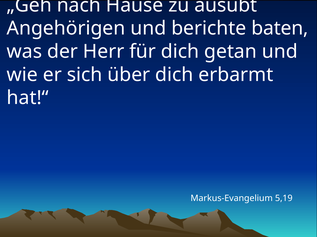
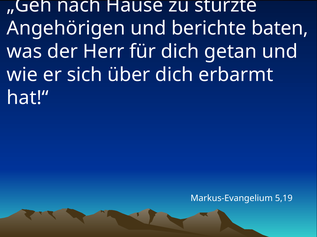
ausübt: ausübt -> stürzte (226, 5)
